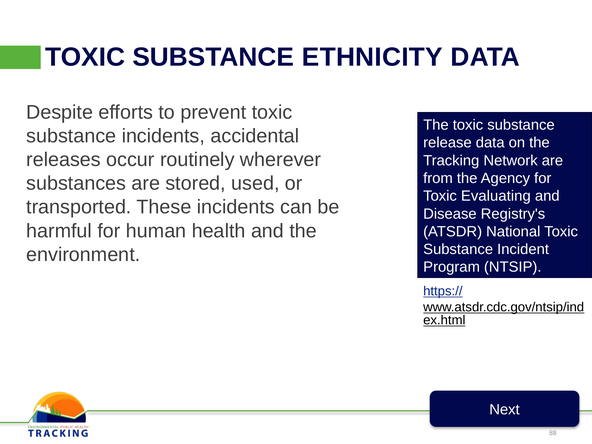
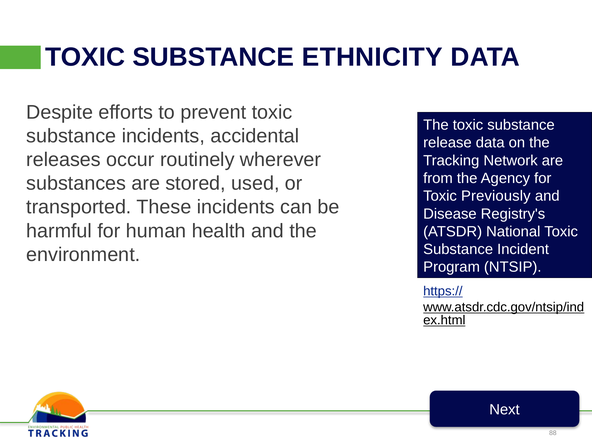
Evaluating: Evaluating -> Previously (496, 196)
